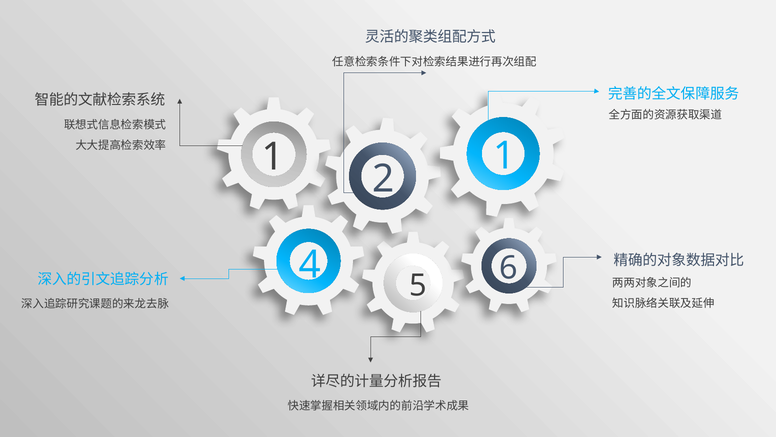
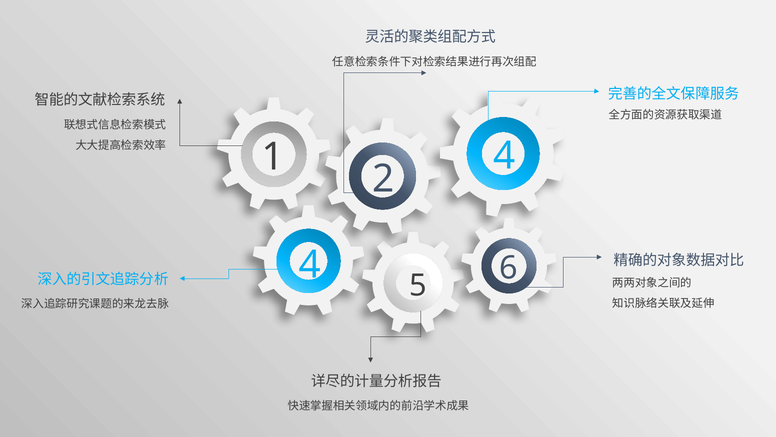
1: 1 -> 4 (504, 156)
